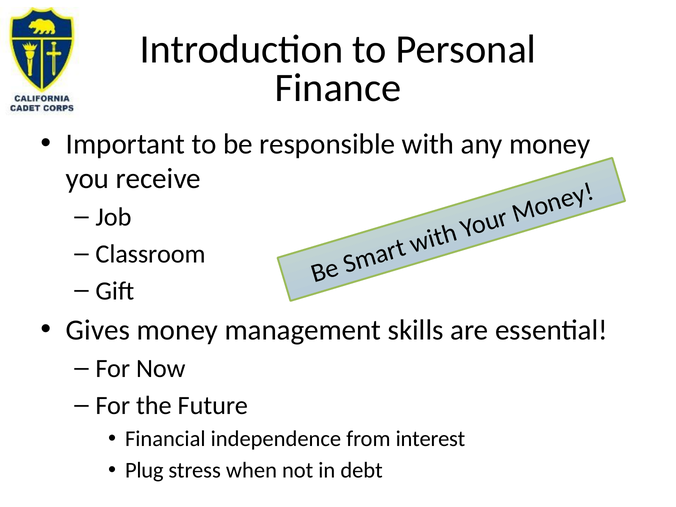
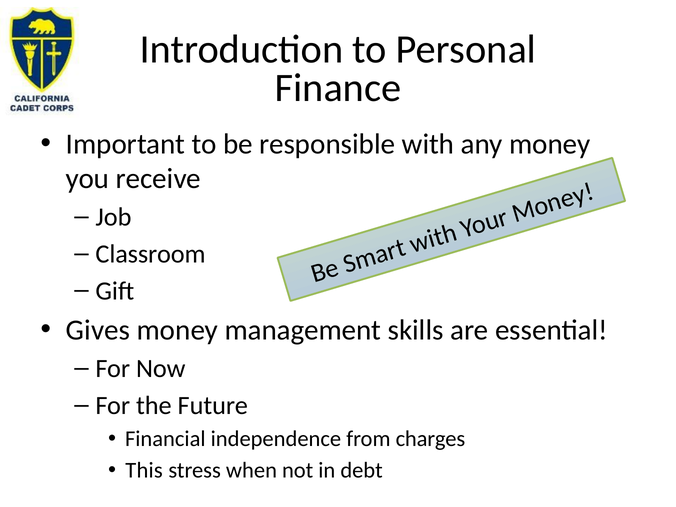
interest: interest -> charges (430, 439)
Plug: Plug -> This (144, 471)
